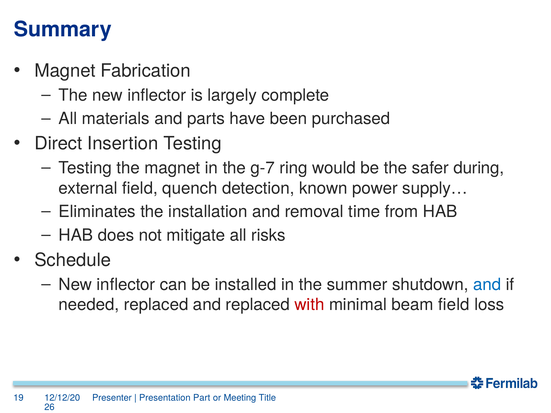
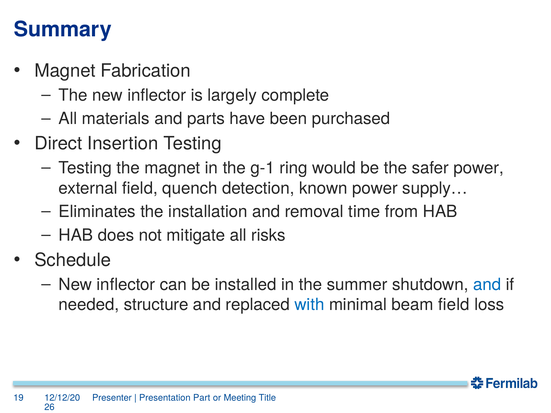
g-7: g-7 -> g-1 (263, 168)
safer during: during -> power (479, 168)
needed replaced: replaced -> structure (156, 305)
with colour: red -> blue (309, 305)
